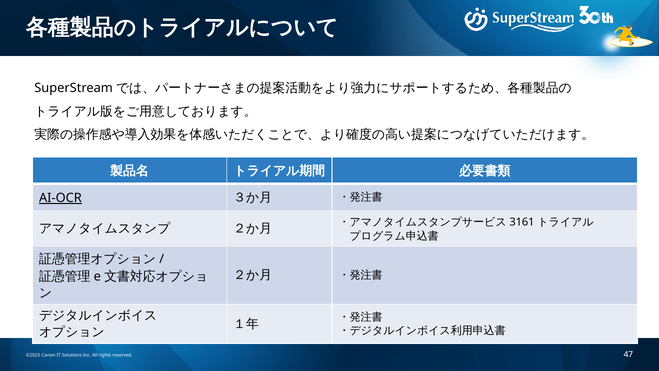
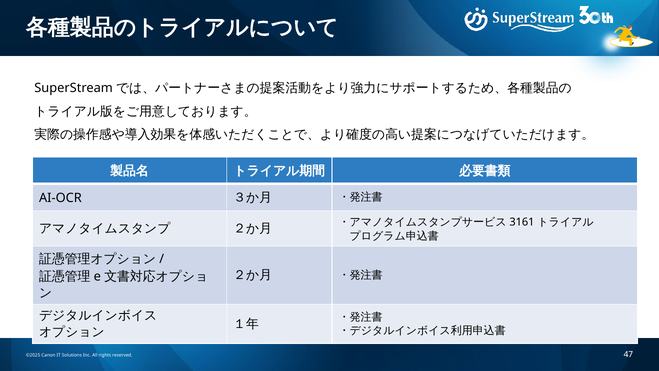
AI-OCR underline: present -> none (60, 198)
